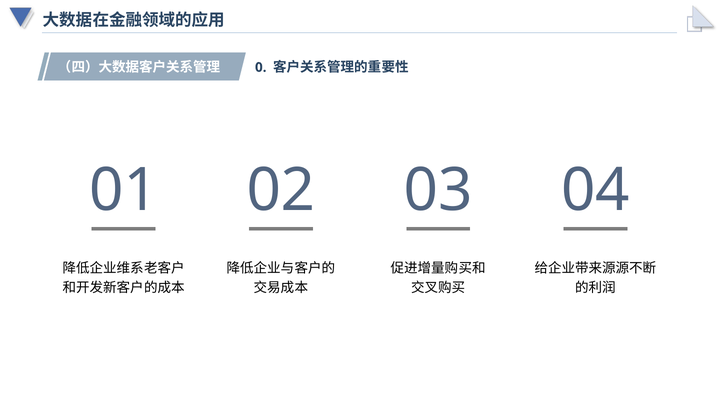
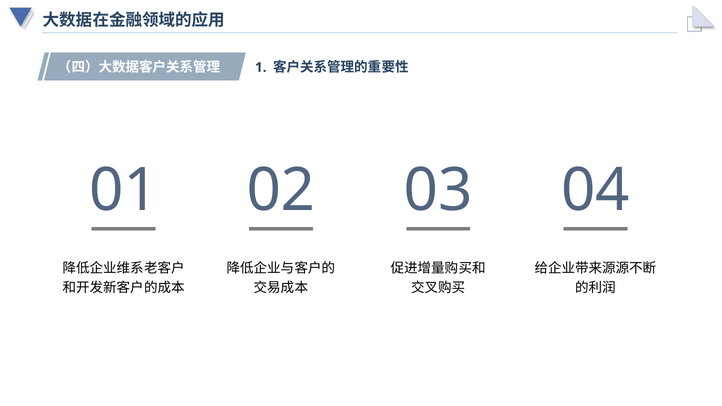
0: 0 -> 1 (261, 67)
